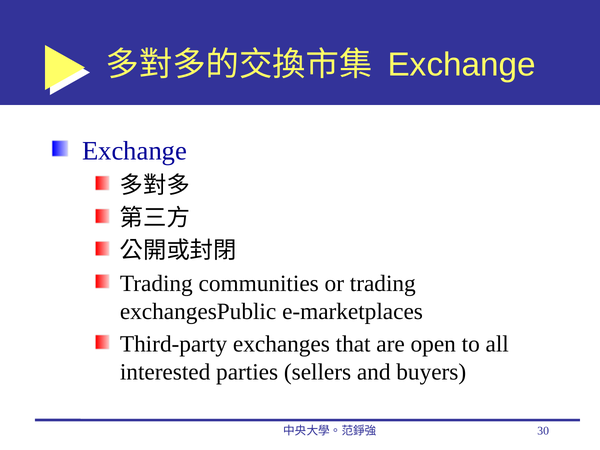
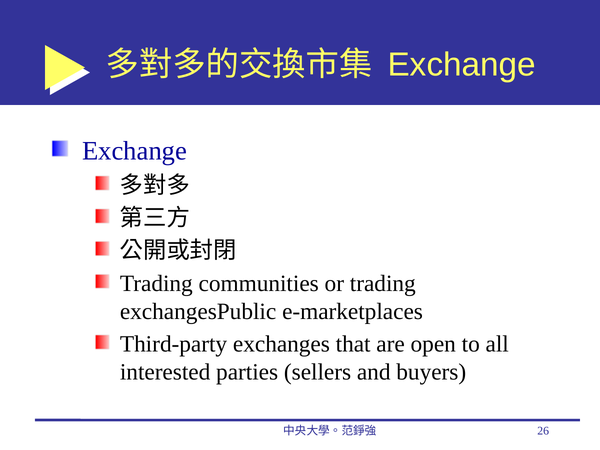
30: 30 -> 26 (543, 431)
